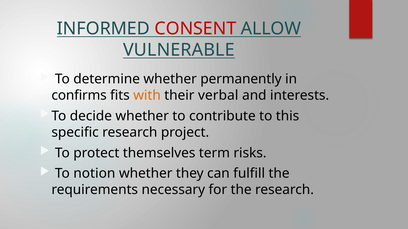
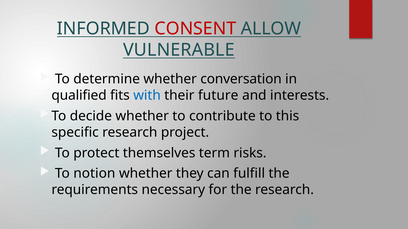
permanently: permanently -> conversation (241, 79)
confirms: confirms -> qualified (79, 96)
with colour: orange -> blue (147, 96)
verbal: verbal -> future (218, 96)
